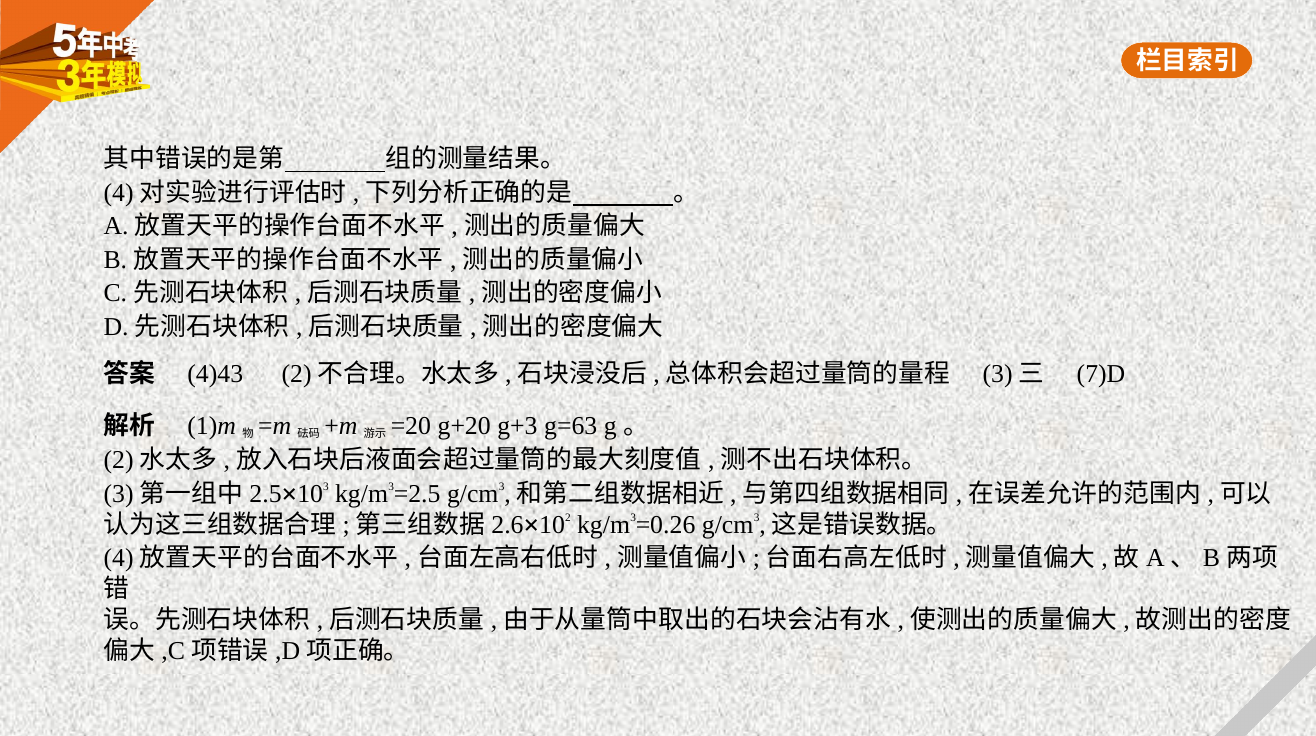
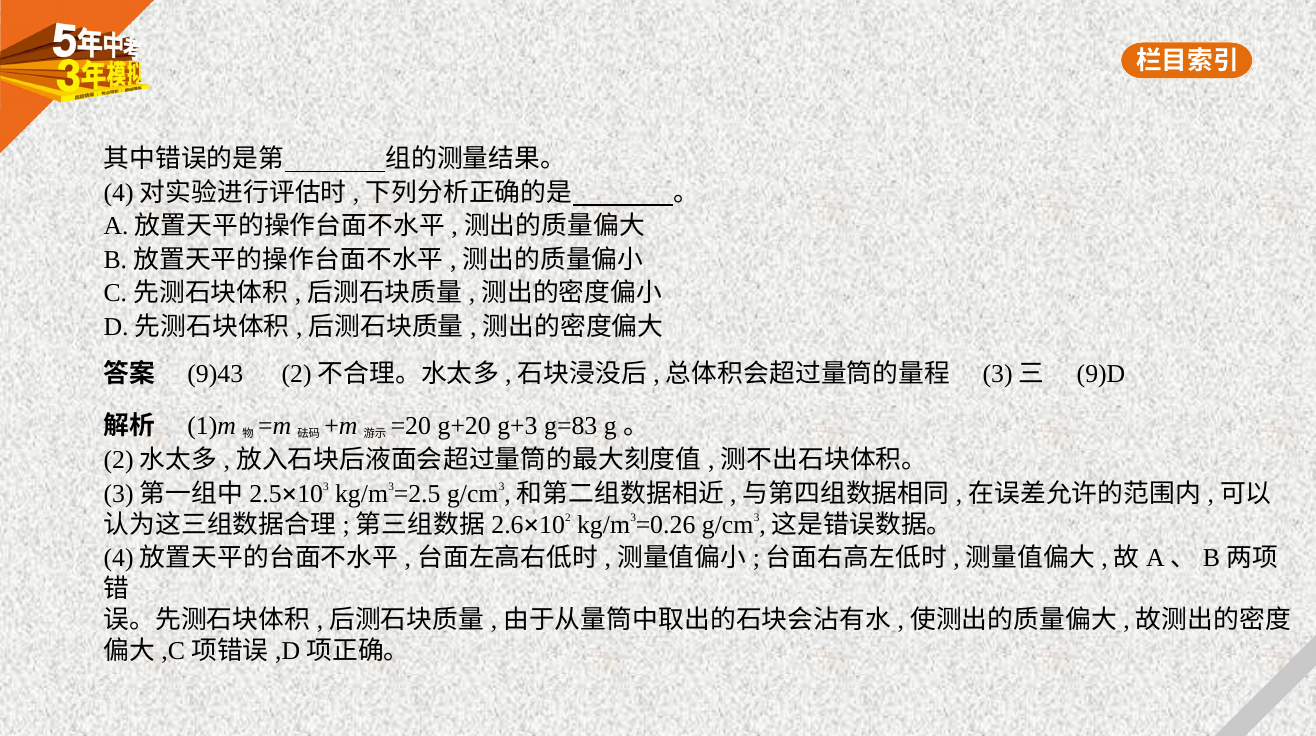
4)43: 4)43 -> 9)43 (215, 373)
7)D: 7)D -> 9)D (1101, 373)
g=63: g=63 -> g=83 (571, 426)
